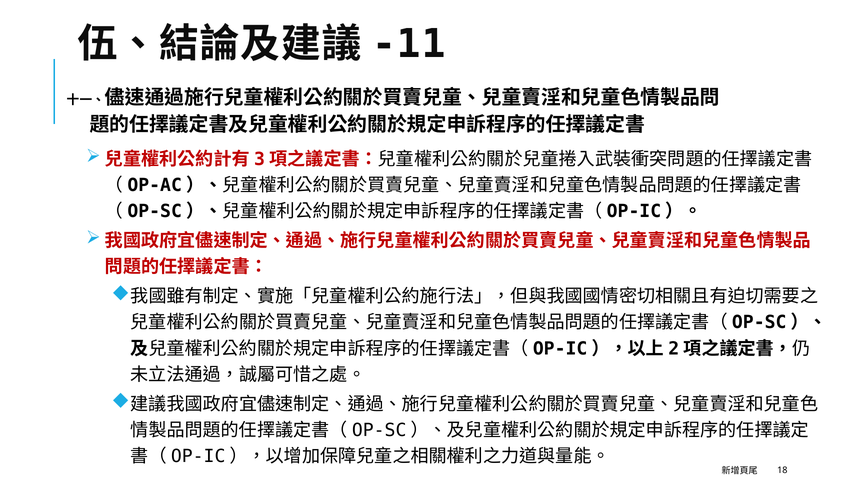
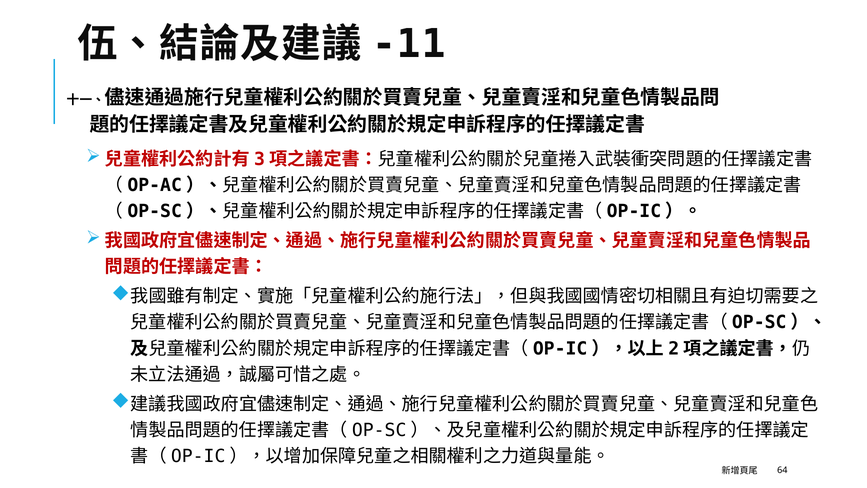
18: 18 -> 64 (782, 470)
